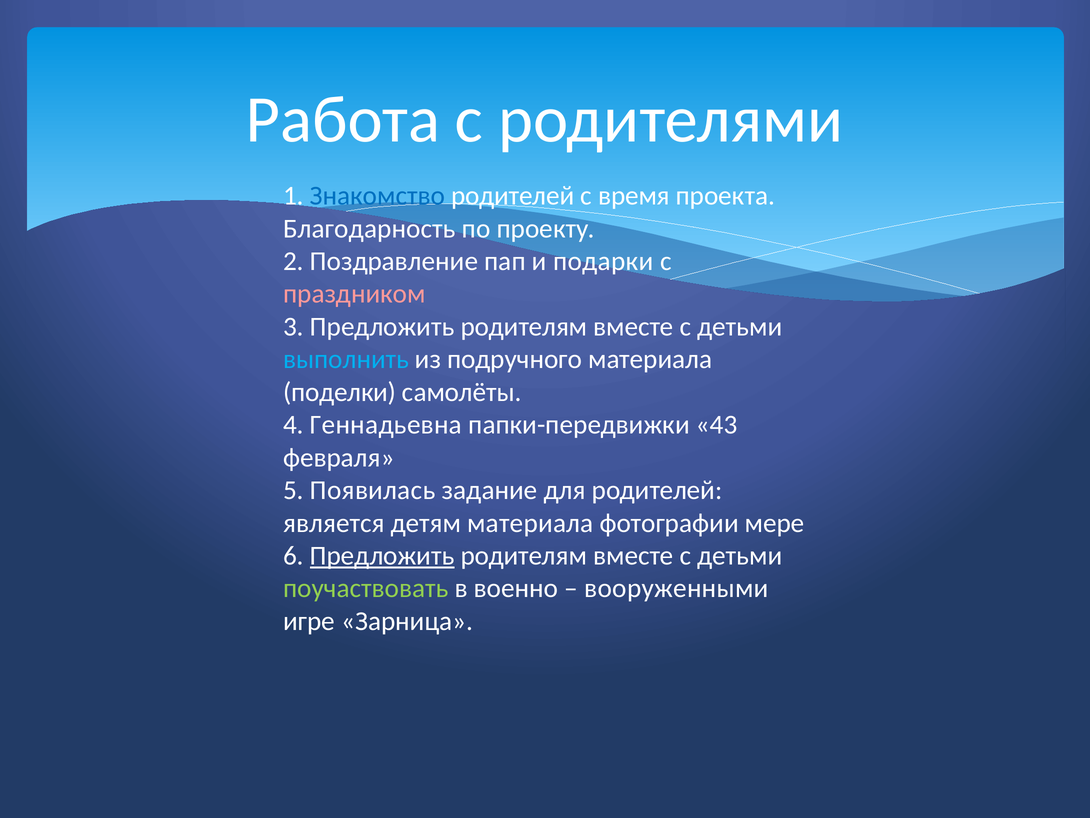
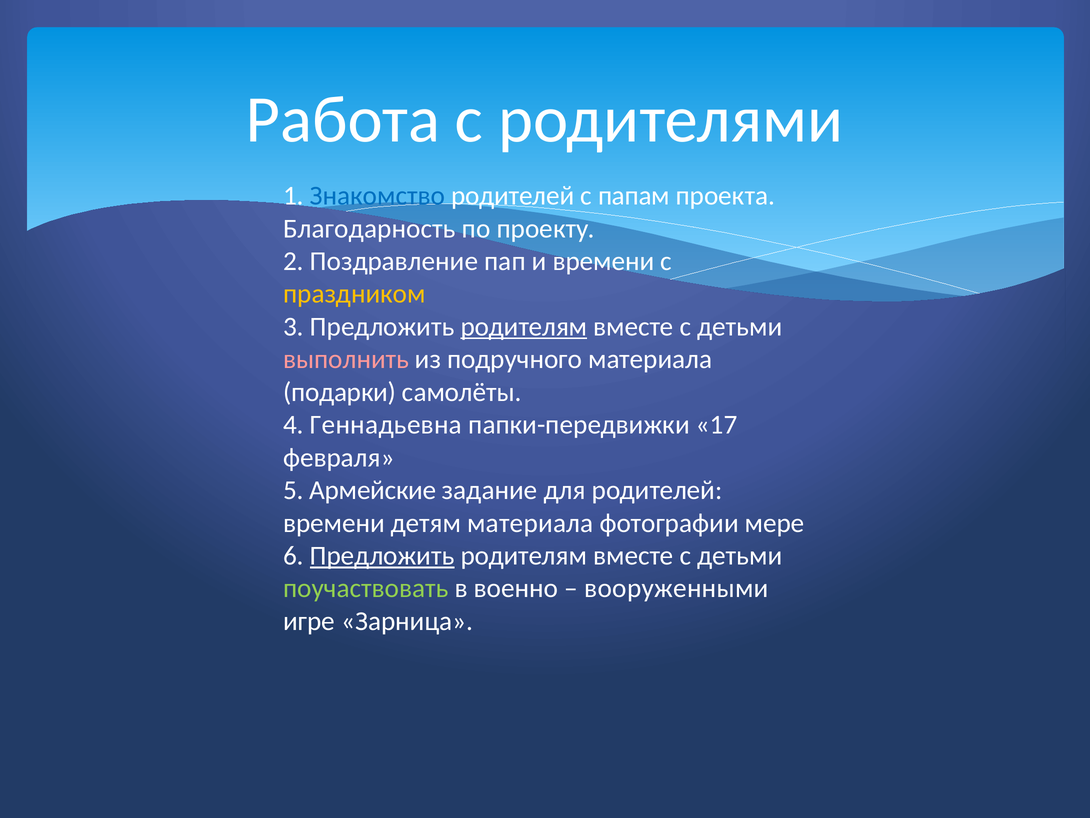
время: время -> папам (634, 196)
и подарки: подарки -> времени (603, 261)
праздником colour: pink -> yellow (354, 294)
родителям underline: none -> present (524, 327)
выполнить colour: light blue -> pink (346, 359)
поделки: поделки -> подарки (340, 392)
43: 43 -> 17 (717, 425)
Появилась: Появилась -> Армейские (373, 490)
является: является -> времени (334, 523)
